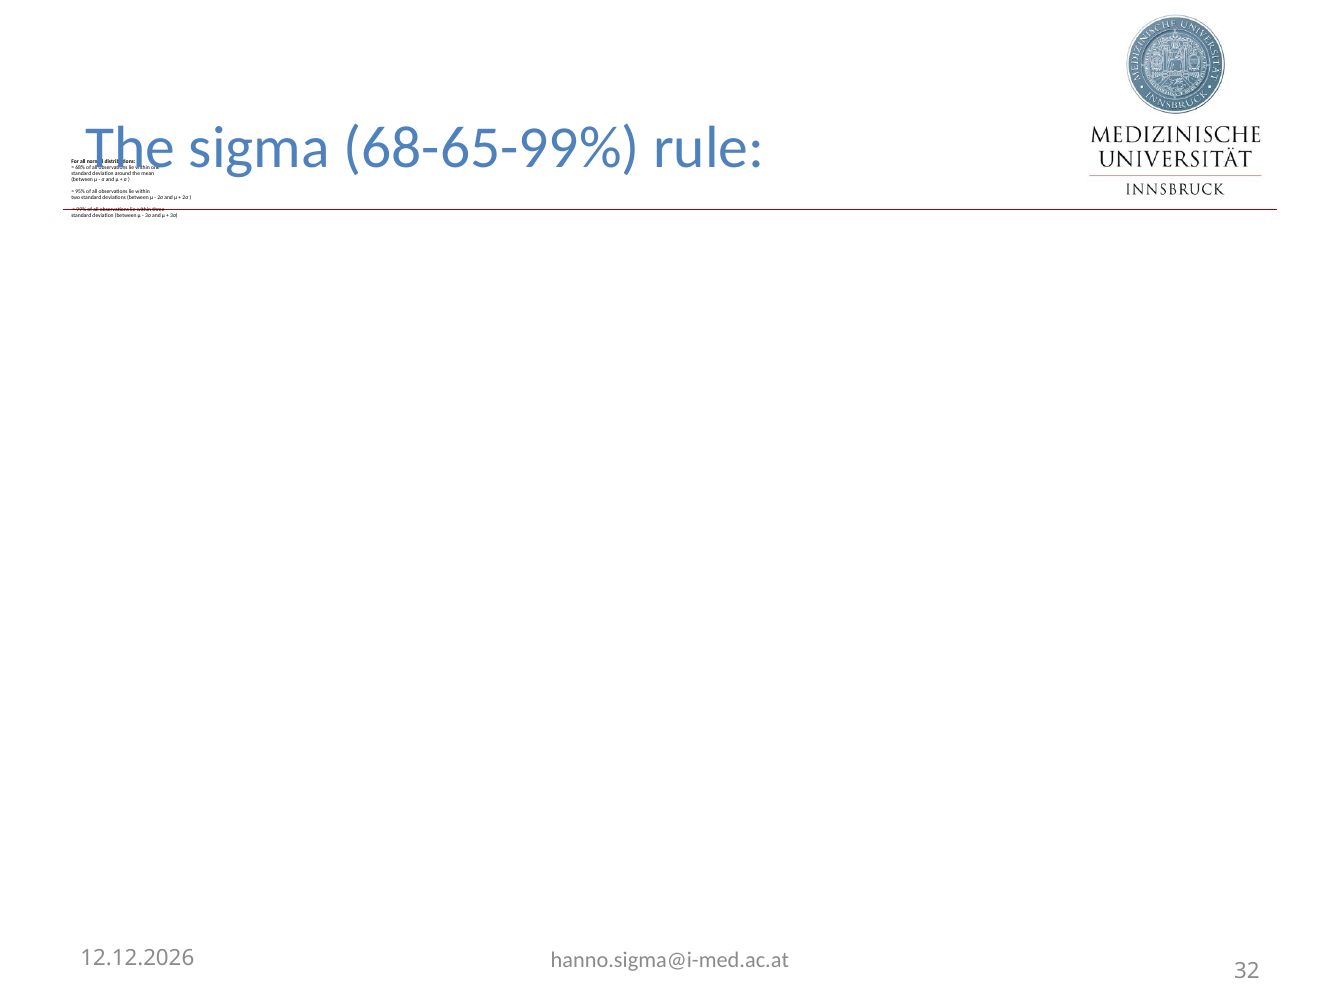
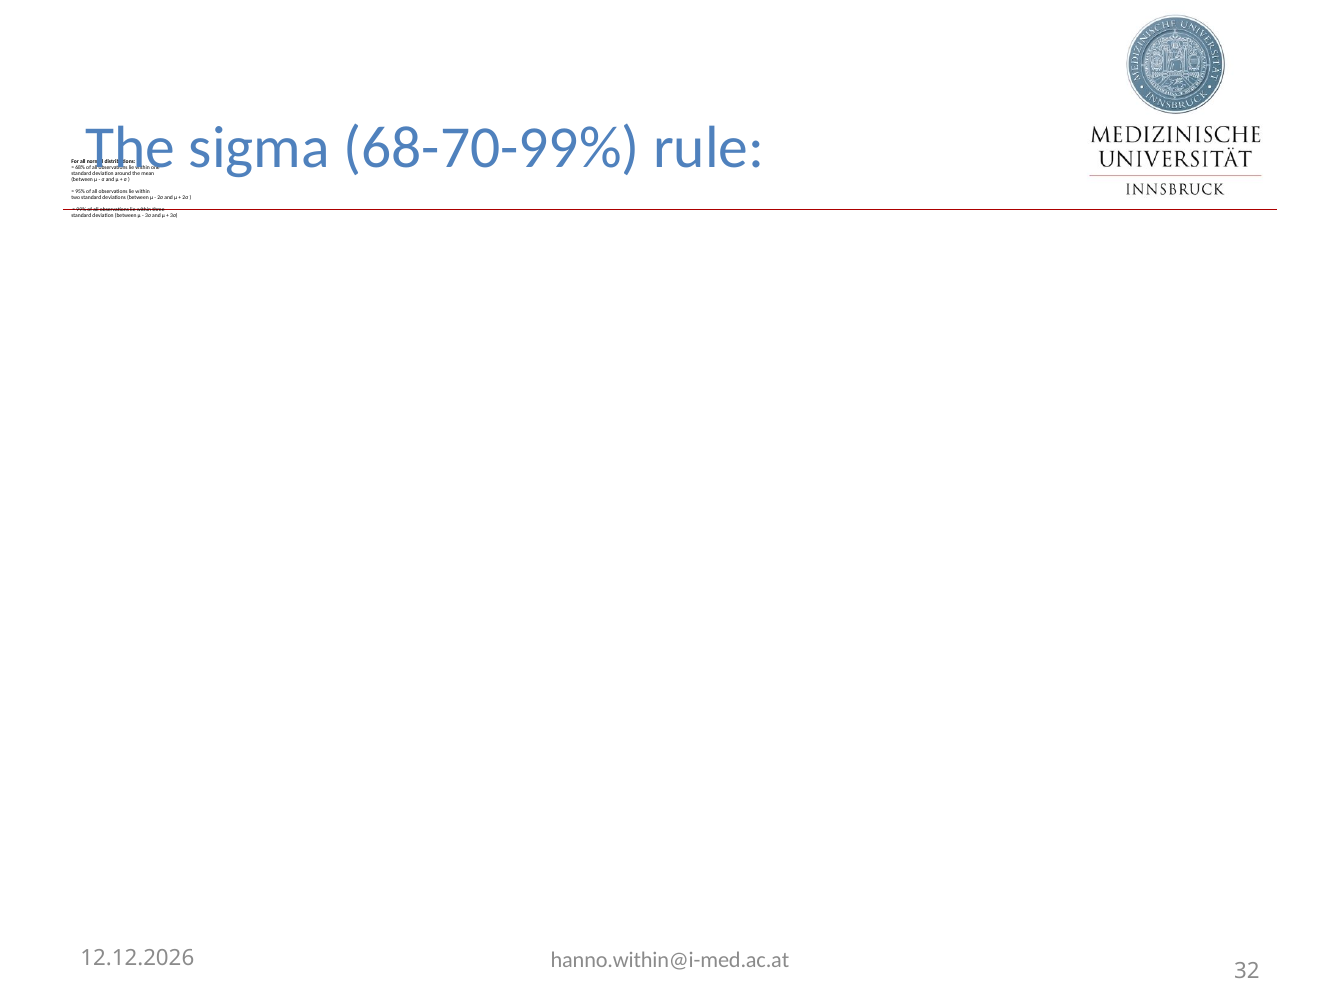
68-65-99%: 68-65-99% -> 68-70-99% (492, 148)
hanno.sigma@i-med.ac.at: hanno.sigma@i-med.ac.at -> hanno.within@i-med.ac.at (670, 960)
